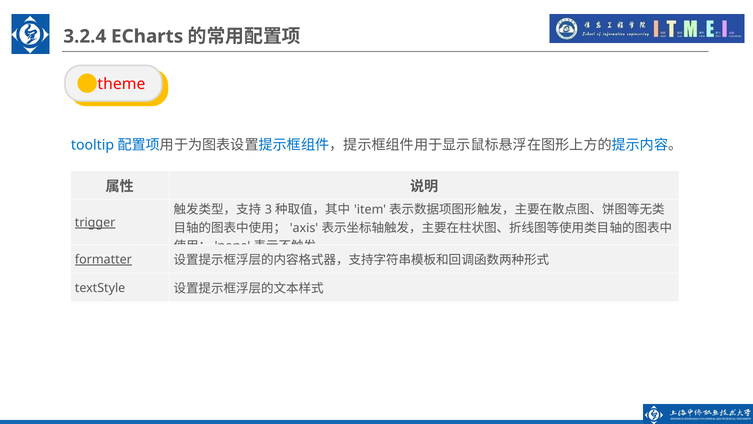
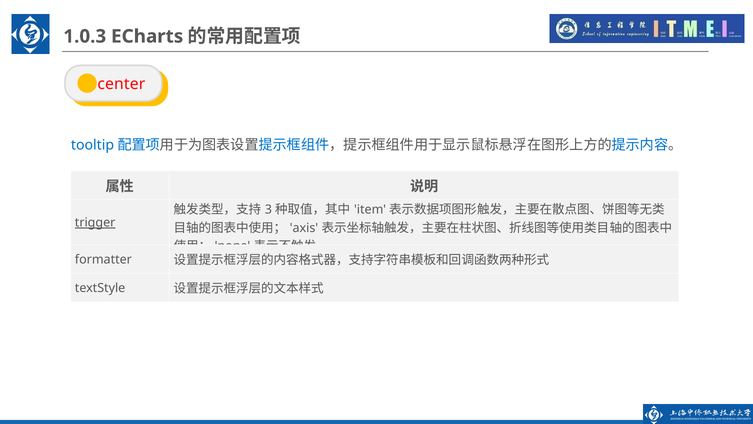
3.2.4: 3.2.4 -> 1.0.3 (85, 36)
theme: theme -> center (121, 84)
formatter underline: present -> none (103, 259)
